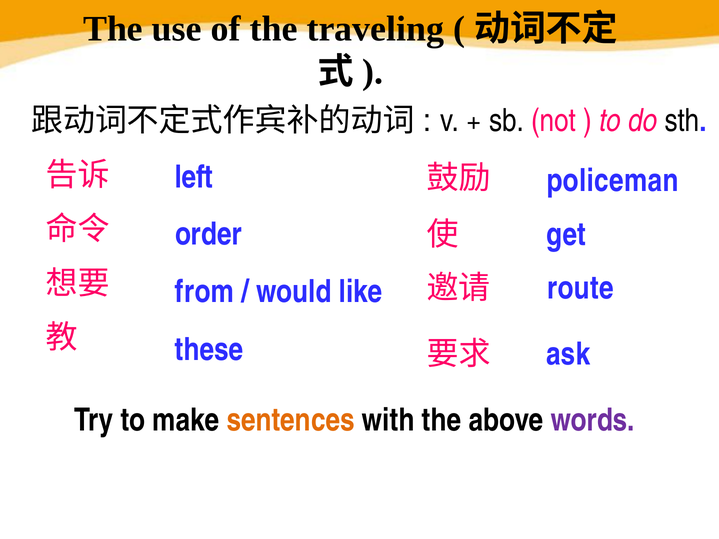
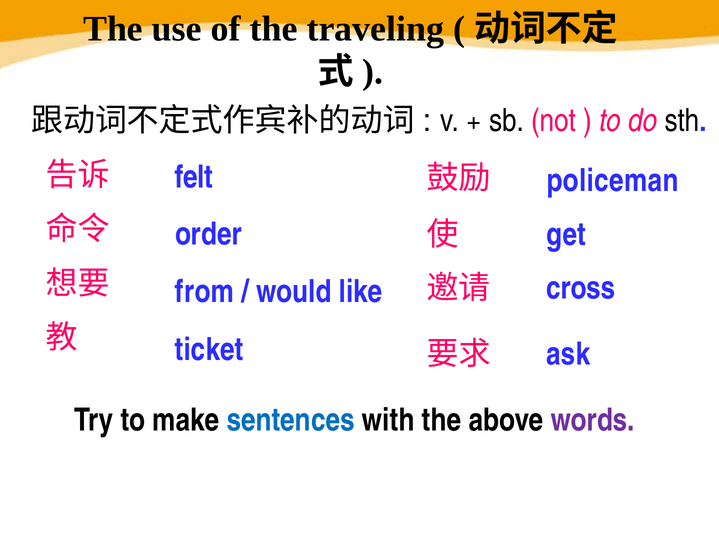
left: left -> felt (194, 177)
route: route -> cross (581, 289)
these: these -> ticket (209, 350)
sentences colour: orange -> blue (291, 420)
